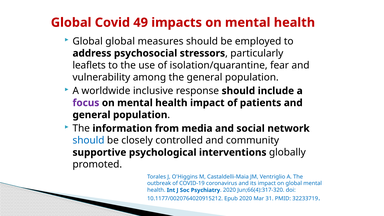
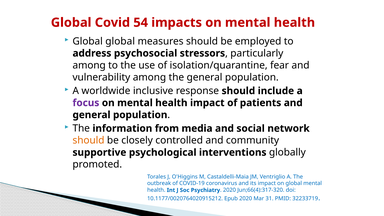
49: 49 -> 54 (141, 23)
leaflets: leaflets -> among (89, 65)
should colour: blue -> orange (88, 140)
